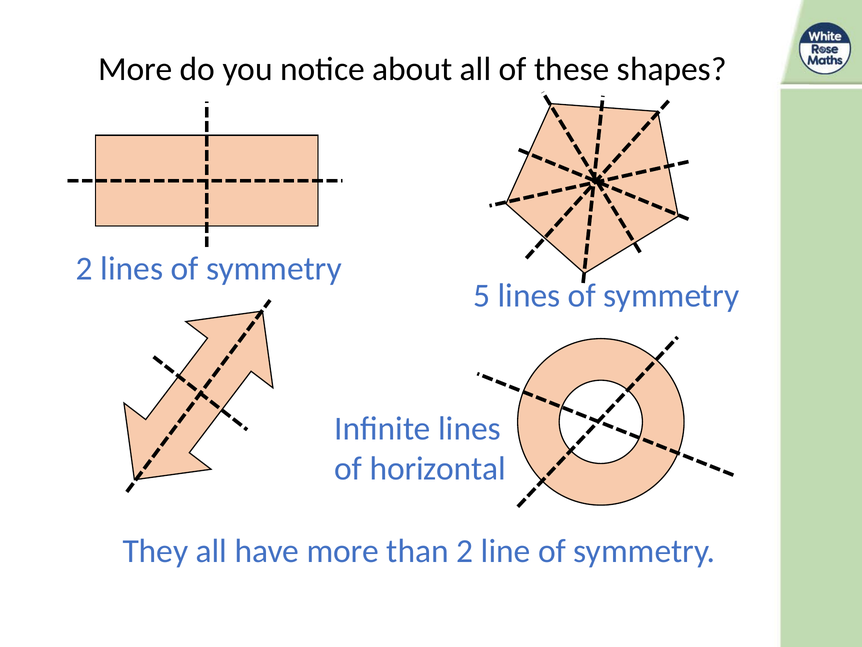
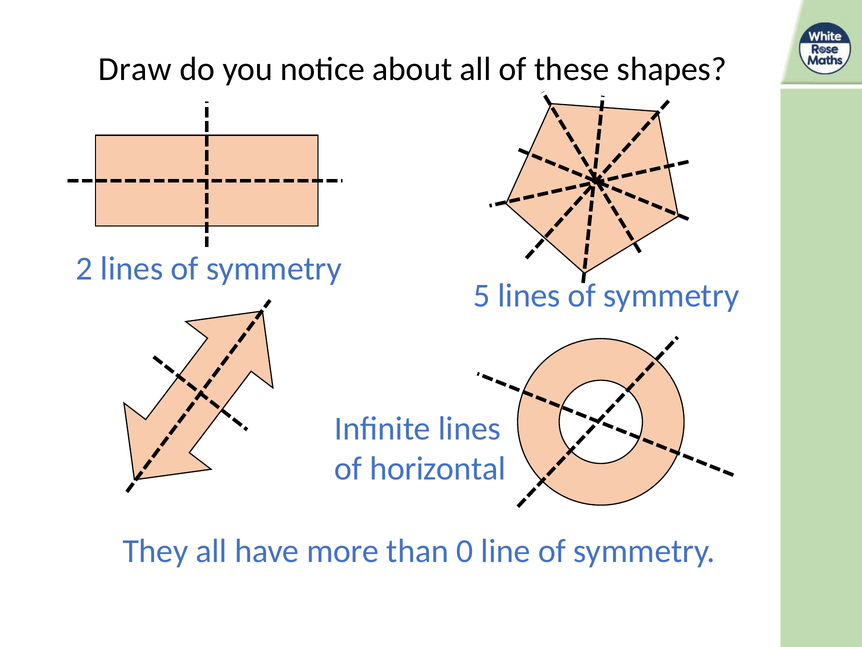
More: More -> Draw (135, 69)
than 2: 2 -> 0 (465, 551)
